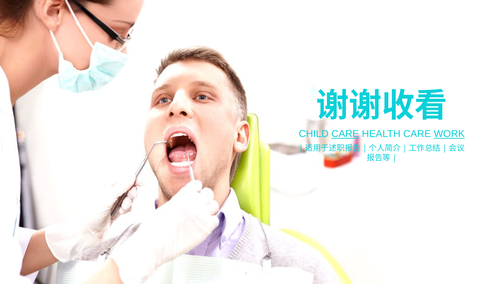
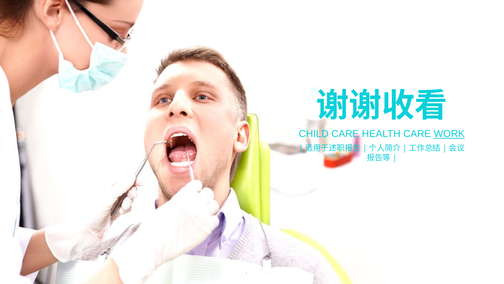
CARE underline: present -> none (345, 134)
